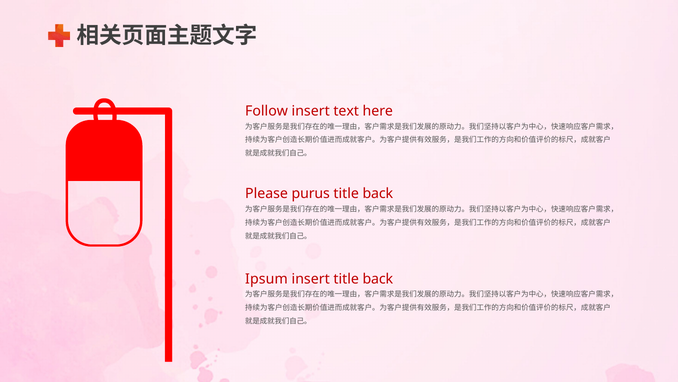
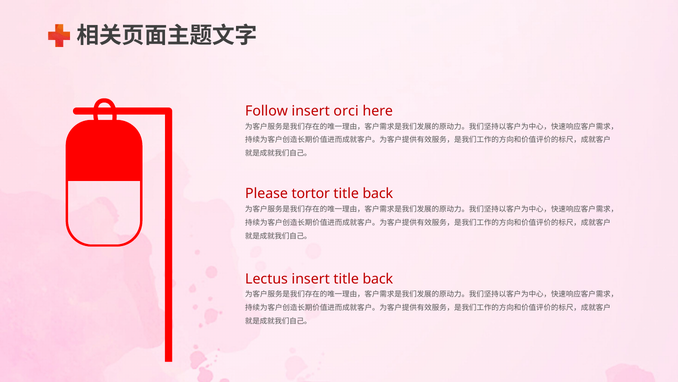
text: text -> orci (346, 111)
purus: purus -> tortor (311, 194)
Ipsum: Ipsum -> Lectus (266, 278)
